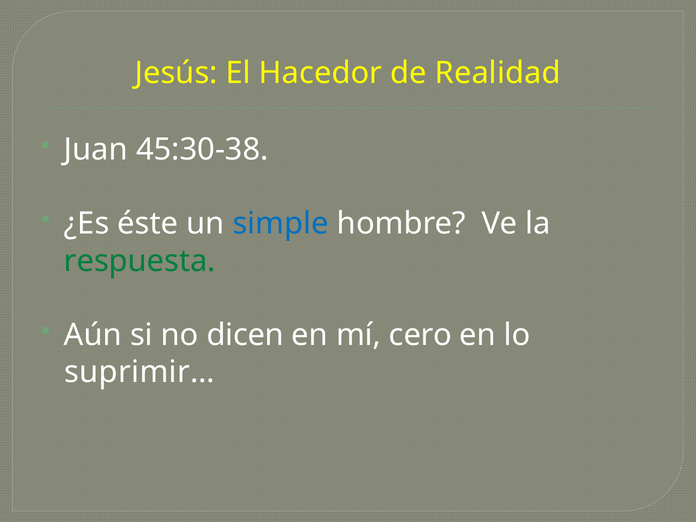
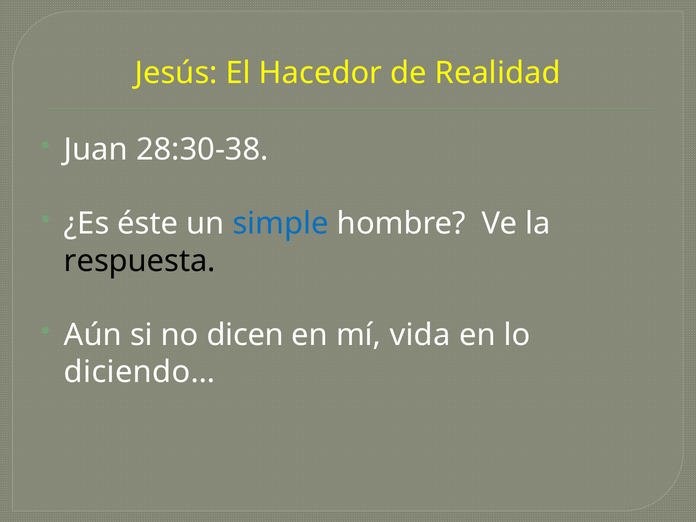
45:30-38: 45:30-38 -> 28:30-38 (202, 150)
respuesta colour: green -> black (140, 261)
cero: cero -> vida (420, 335)
suprimir…: suprimir… -> diciendo… (140, 372)
